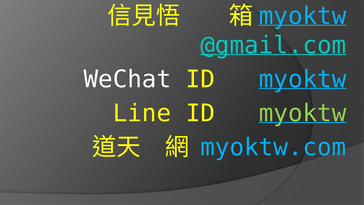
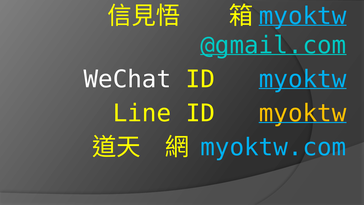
myoktw colour: light green -> yellow (303, 113)
